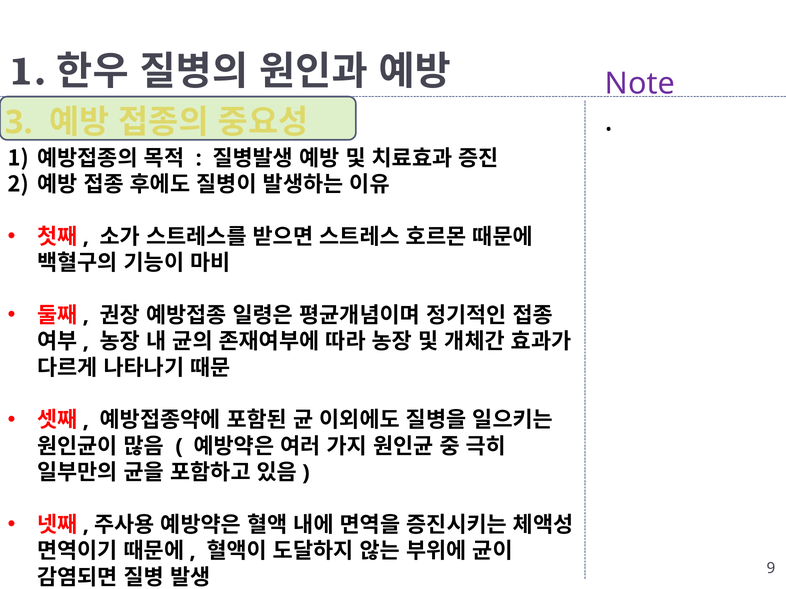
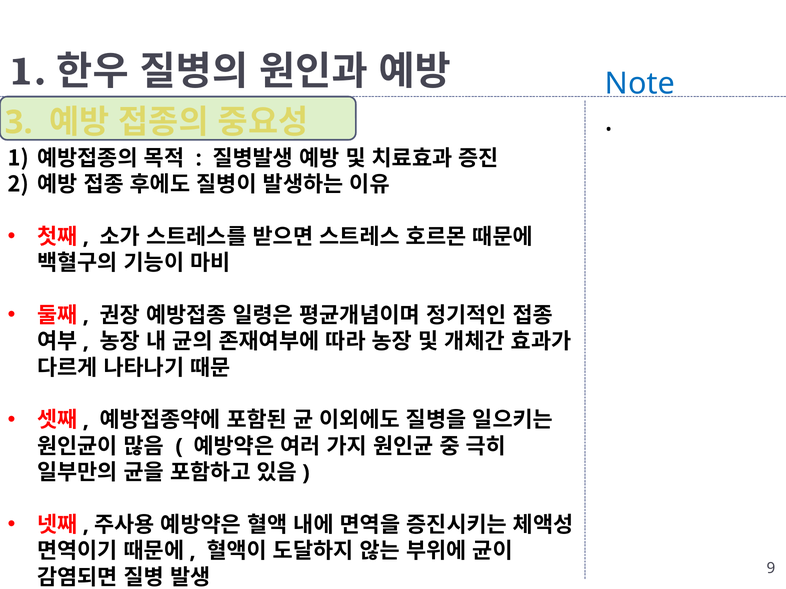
Note colour: purple -> blue (640, 84)
